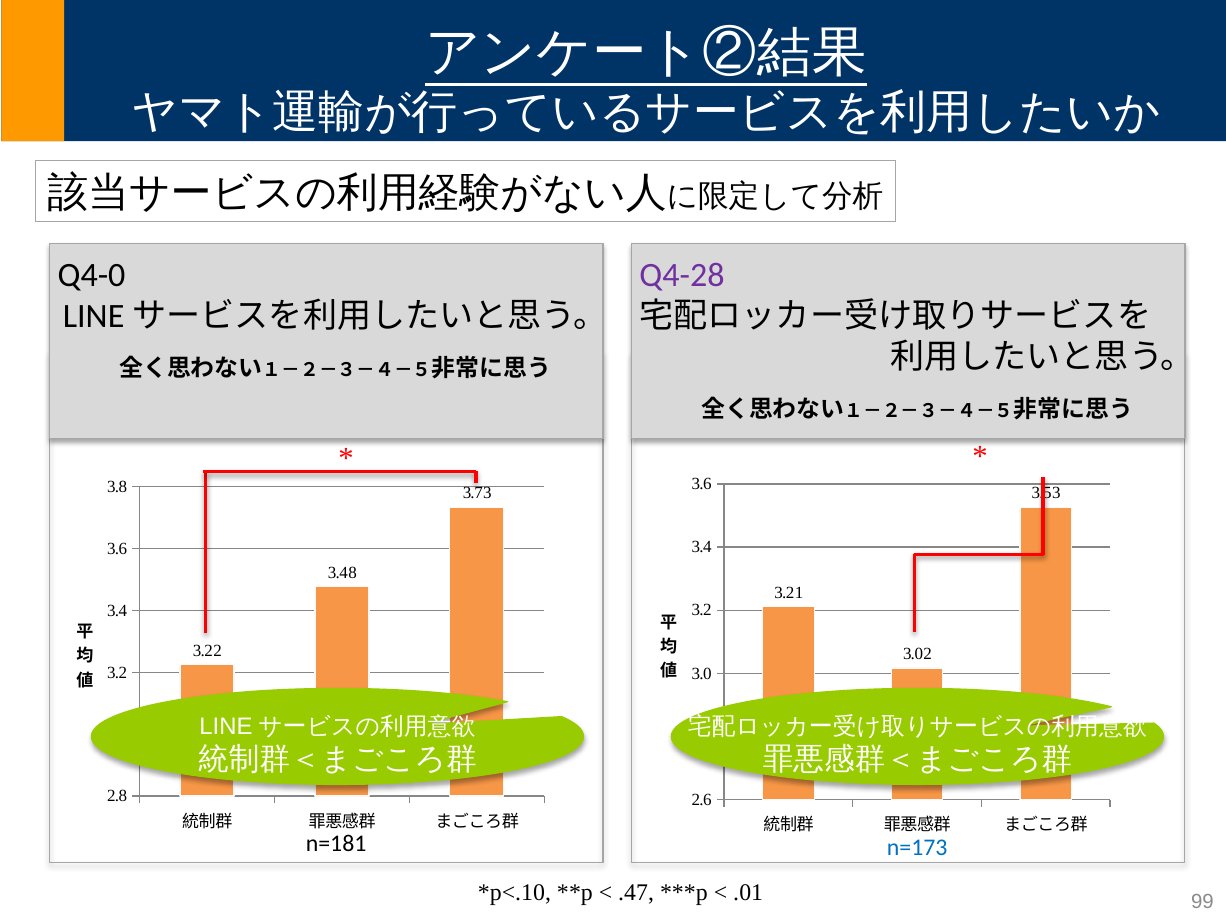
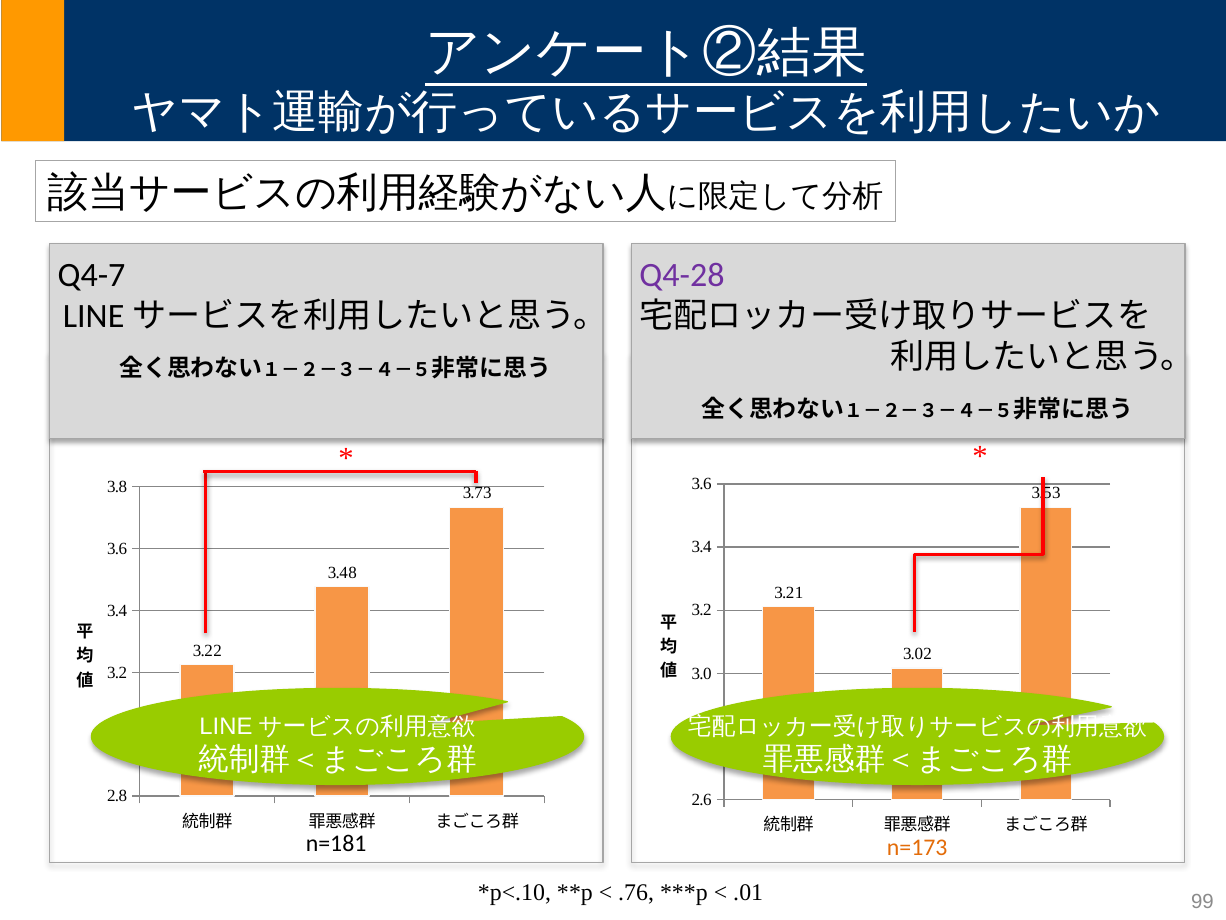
Q4-0: Q4-0 -> Q4-7 (92, 275)
n=173 colour: blue -> orange (917, 847)
.47: .47 -> .76 (636, 892)
